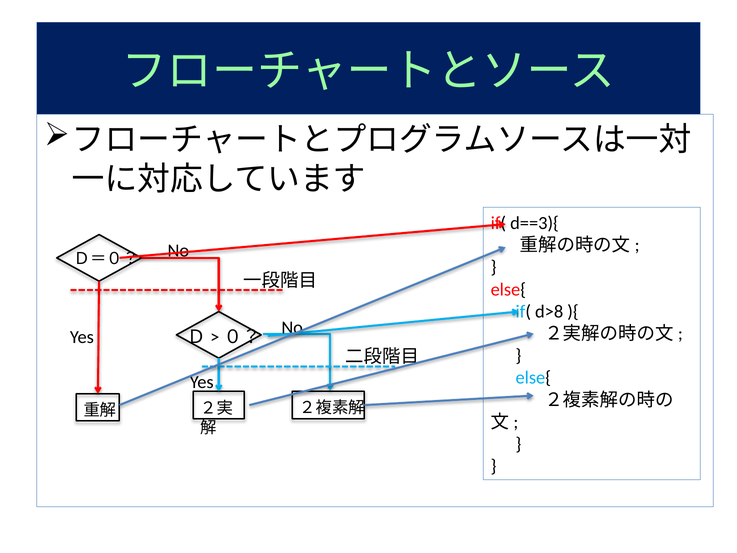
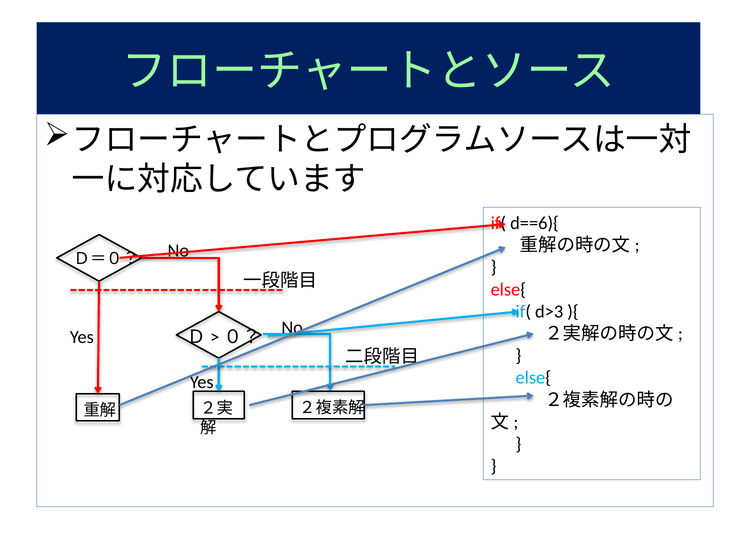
d==3){: d==3){ -> d==6){ (535, 223)
d>8: d>8 -> d>3 (549, 311)
